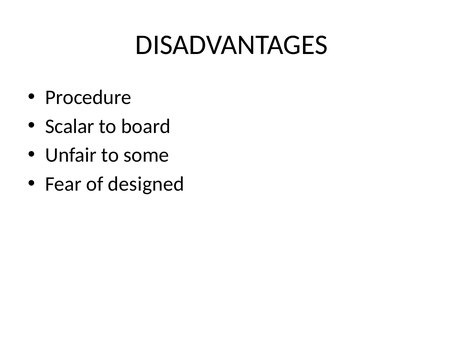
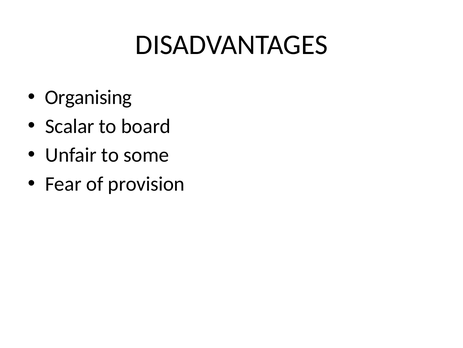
Procedure: Procedure -> Organising (88, 97)
designed: designed -> provision (146, 184)
